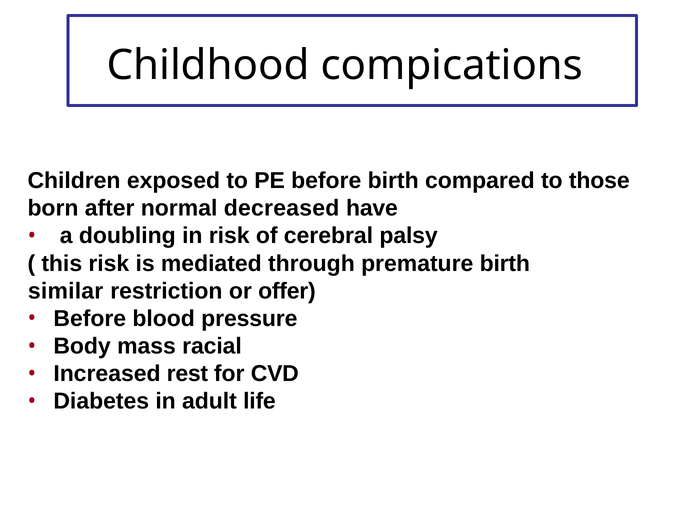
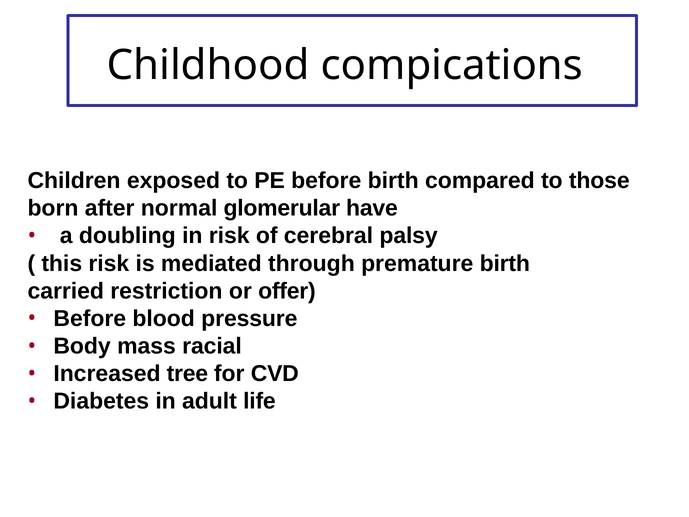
decreased: decreased -> glomerular (282, 208)
similar: similar -> carried (66, 291)
rest: rest -> tree (187, 374)
